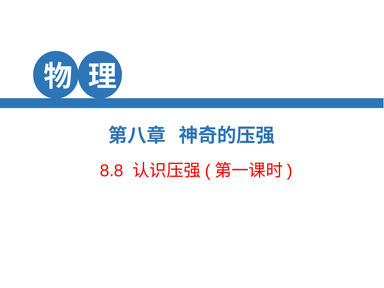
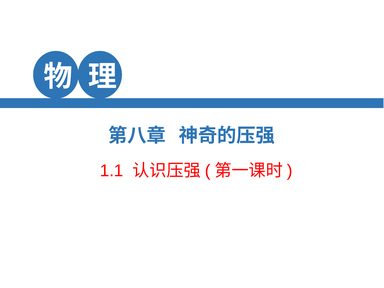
8.8: 8.8 -> 1.1 (112, 171)
